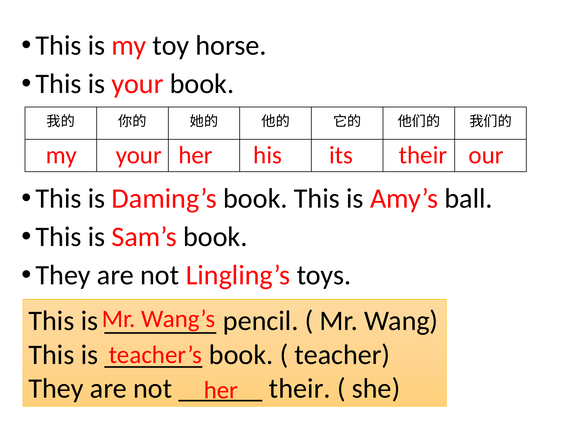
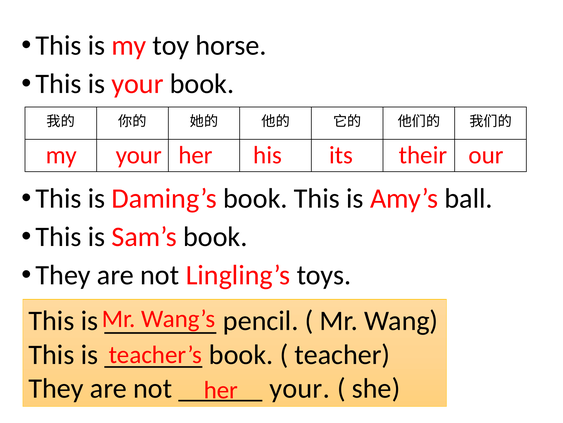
their: their -> your (300, 388)
